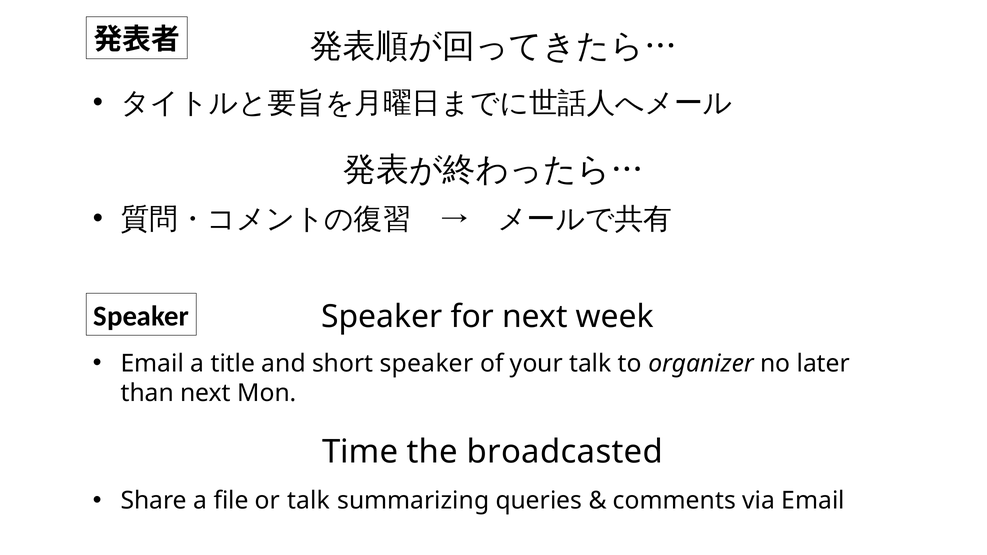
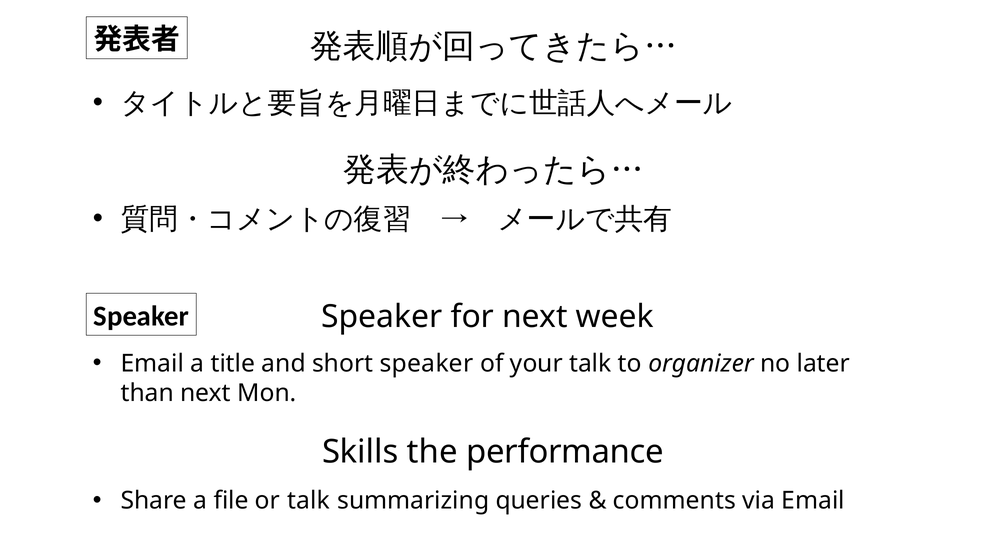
Time: Time -> Skills (360, 452)
broadcasted: broadcasted -> performance (565, 452)
